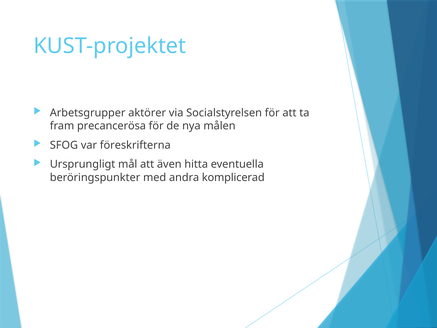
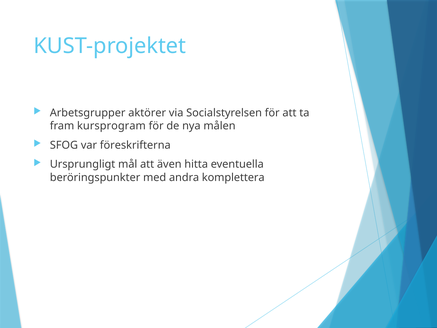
precancerösa: precancerösa -> kursprogram (111, 126)
komplicerad: komplicerad -> komplettera (233, 177)
